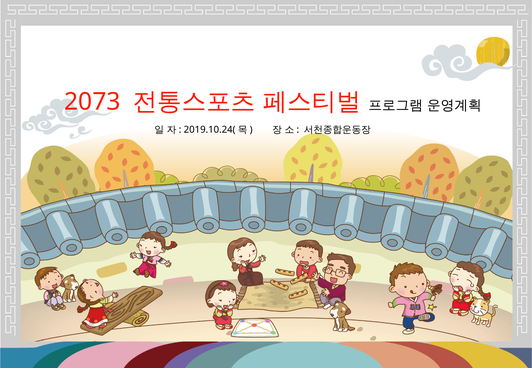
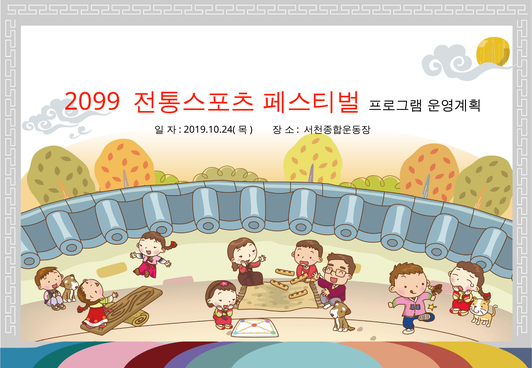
2073: 2073 -> 2099 (92, 102)
